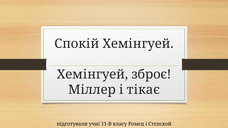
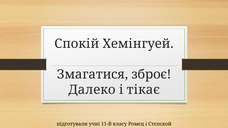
Хемінгуей: Хемінгуей -> Змагатися (93, 74)
Міллер: Міллер -> Далеко (92, 90)
